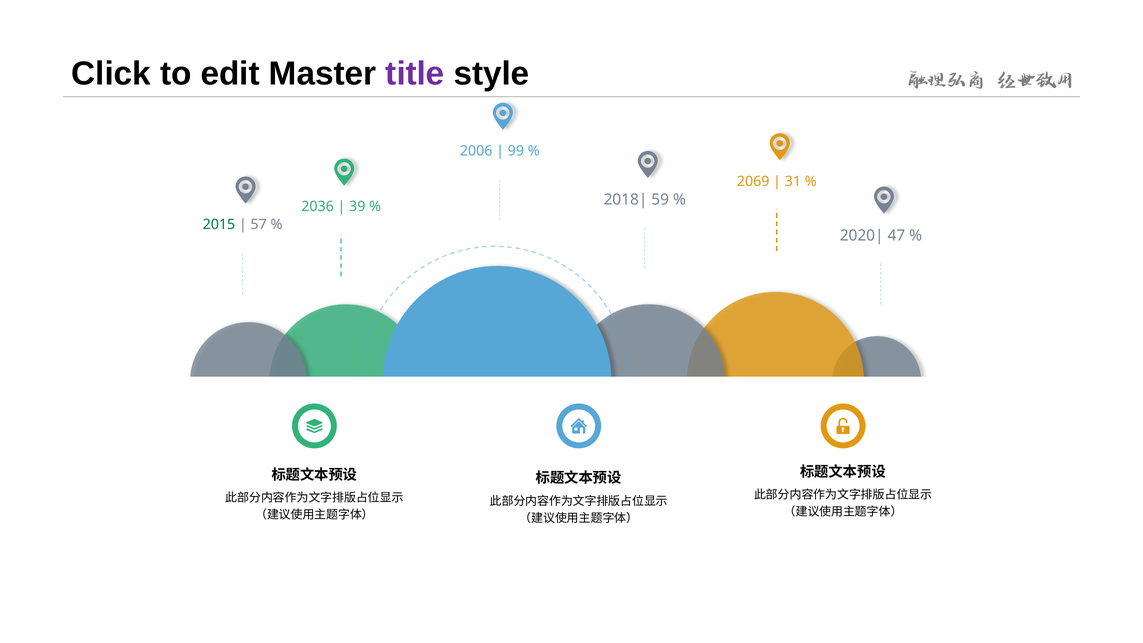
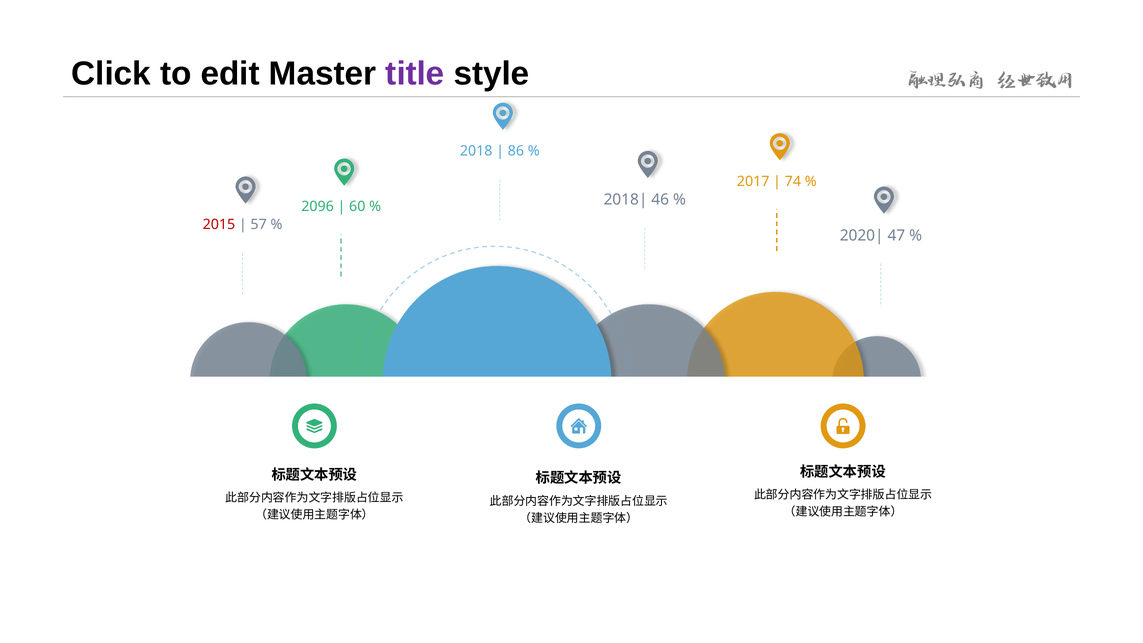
2006: 2006 -> 2018 (476, 151)
99: 99 -> 86 (516, 151)
2069: 2069 -> 2017 (753, 181)
31: 31 -> 74 (793, 181)
59: 59 -> 46 (660, 200)
2036: 2036 -> 2096 (318, 207)
39: 39 -> 60 (357, 207)
2015 colour: green -> red (219, 225)
